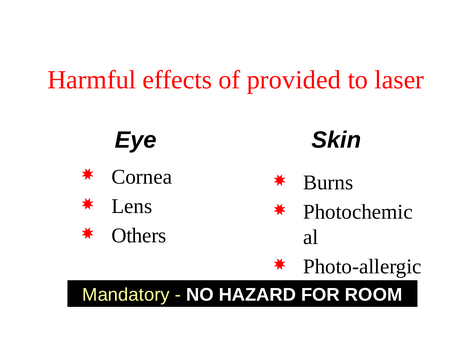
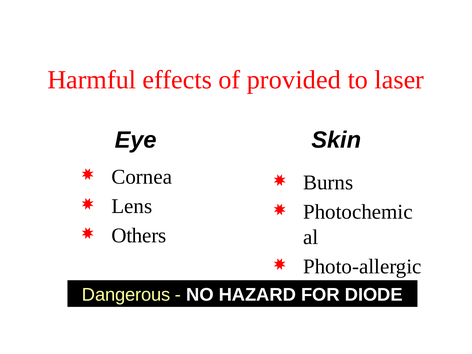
Mandatory: Mandatory -> Dangerous (126, 295)
ROOM: ROOM -> DIODE (374, 295)
